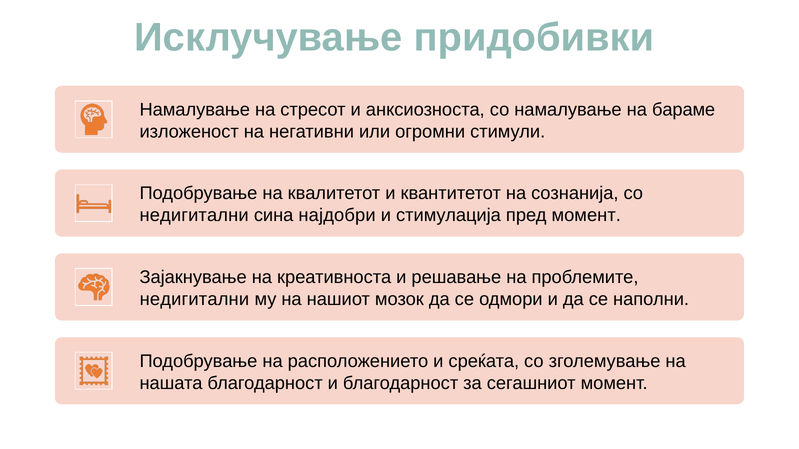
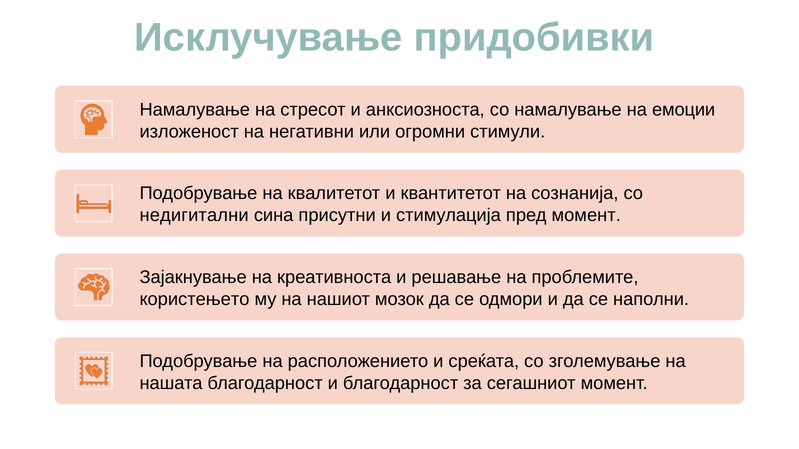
бараме: бараме -> емоции (684, 110)
најдобри: најдобри -> присутни (337, 216)
недигитални: недигитални -> користењето (194, 299)
